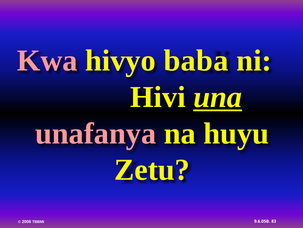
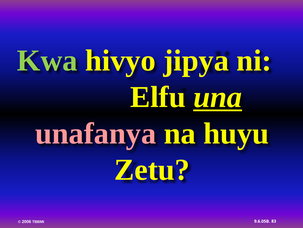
Kwa colour: pink -> light green (47, 60)
baba: baba -> jipya (196, 60)
Hivi: Hivi -> Elfu (158, 97)
